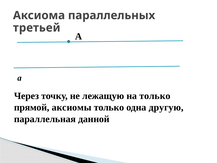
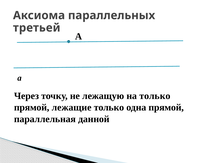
аксиомы: аксиомы -> лежащие (72, 107)
одна другую: другую -> прямой (166, 107)
